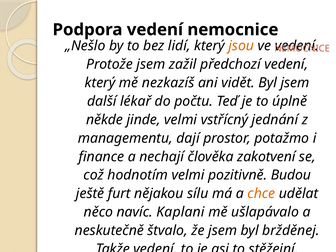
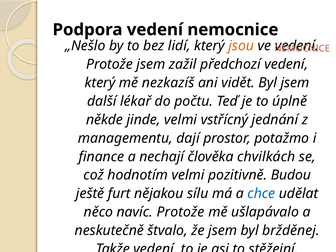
zakotvení: zakotvení -> chvilkách (266, 157)
chce colour: orange -> blue (261, 194)
navíc Kaplani: Kaplani -> Protože (180, 212)
